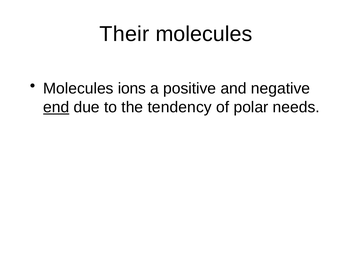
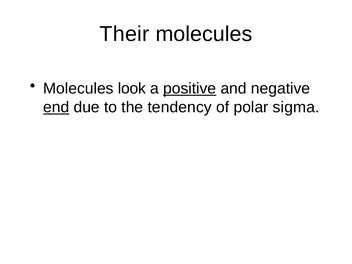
ions: ions -> look (132, 89)
positive underline: none -> present (190, 89)
needs: needs -> sigma (296, 107)
